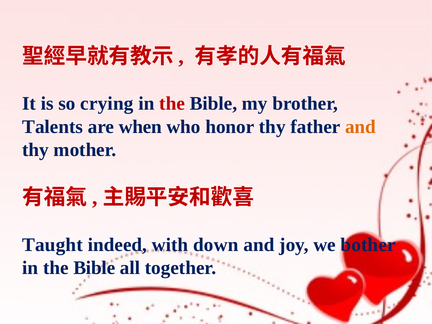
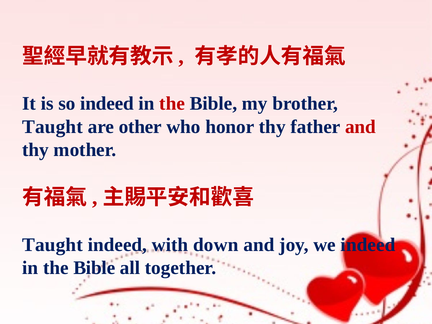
so crying: crying -> indeed (107, 104)
Talents: Talents -> Taught (53, 127)
when: when -> other (140, 127)
and colour: orange -> red (360, 127)
we bother: bother -> indeed (368, 245)
